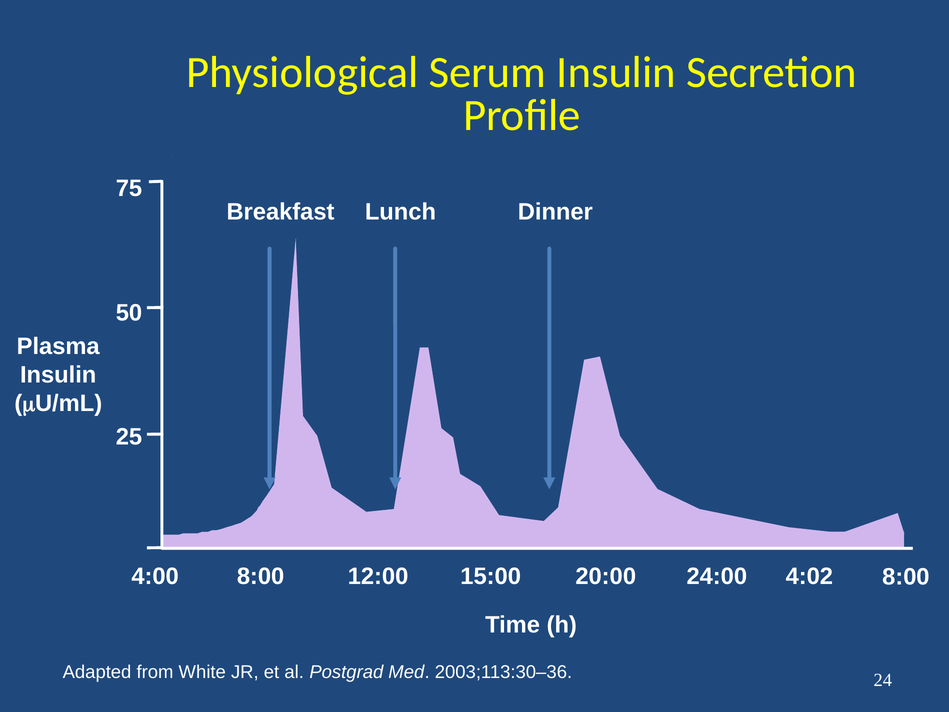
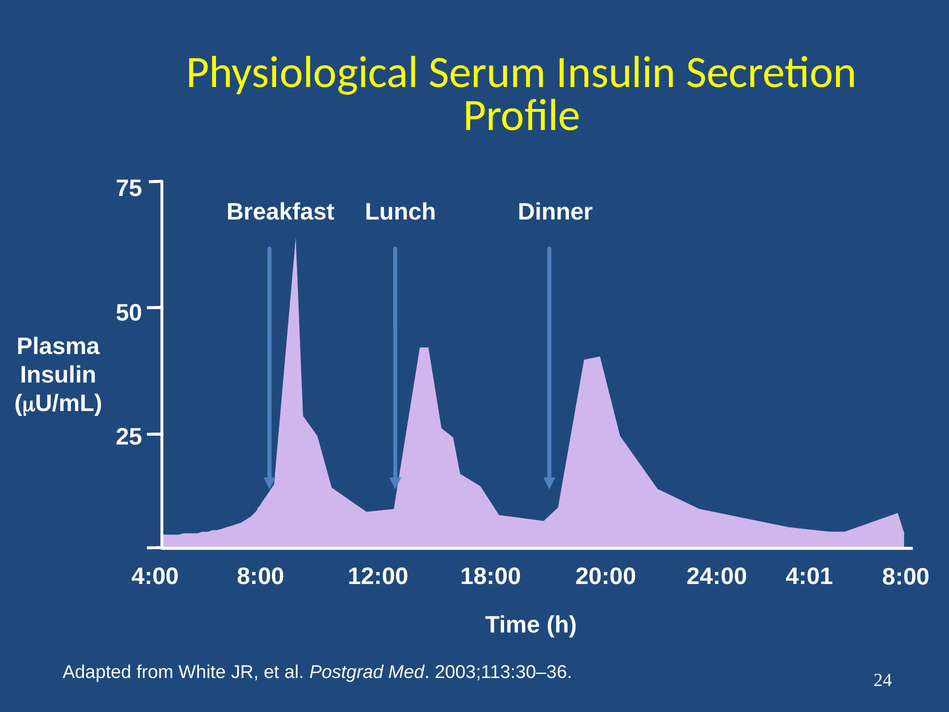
15:00: 15:00 -> 18:00 (491, 576)
4:02: 4:02 -> 4:01 (809, 576)
